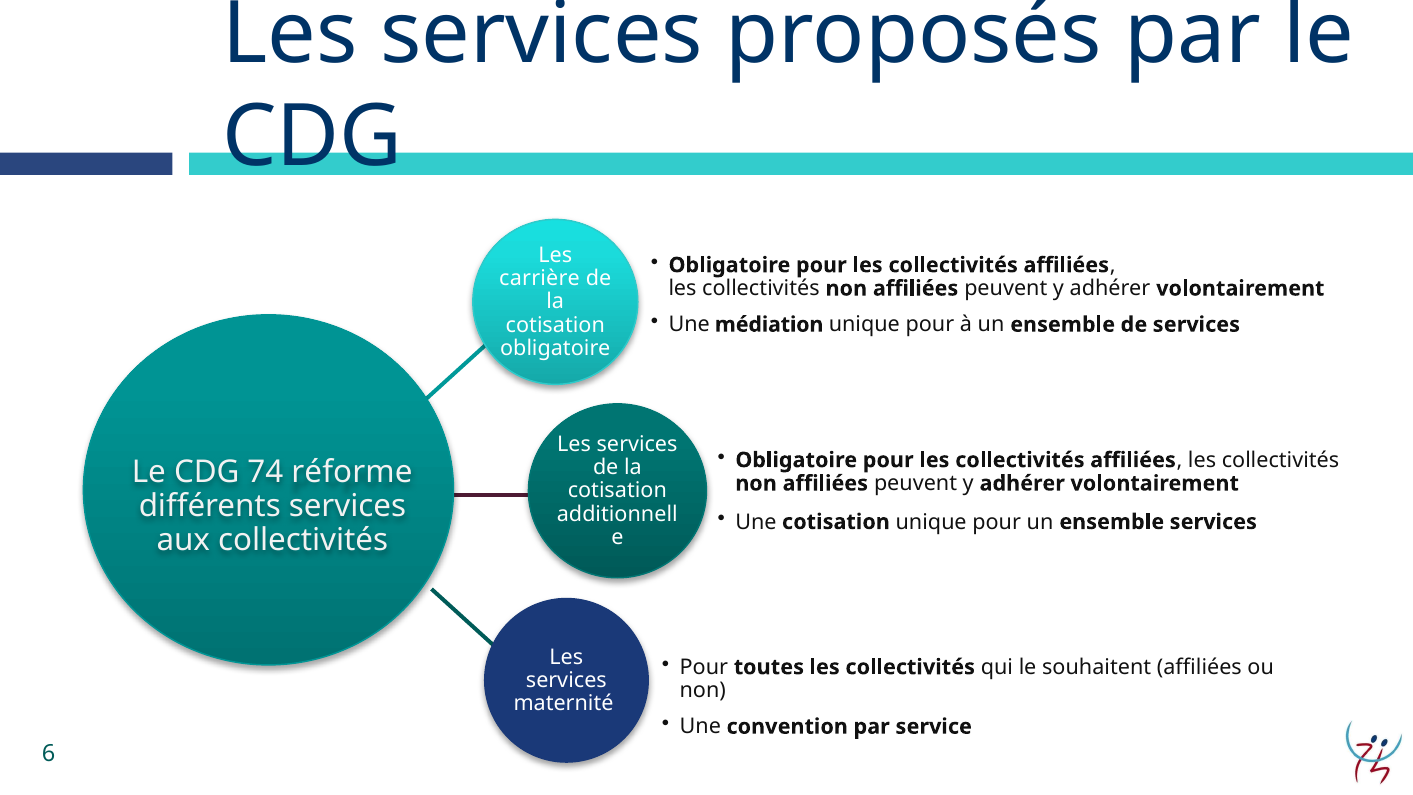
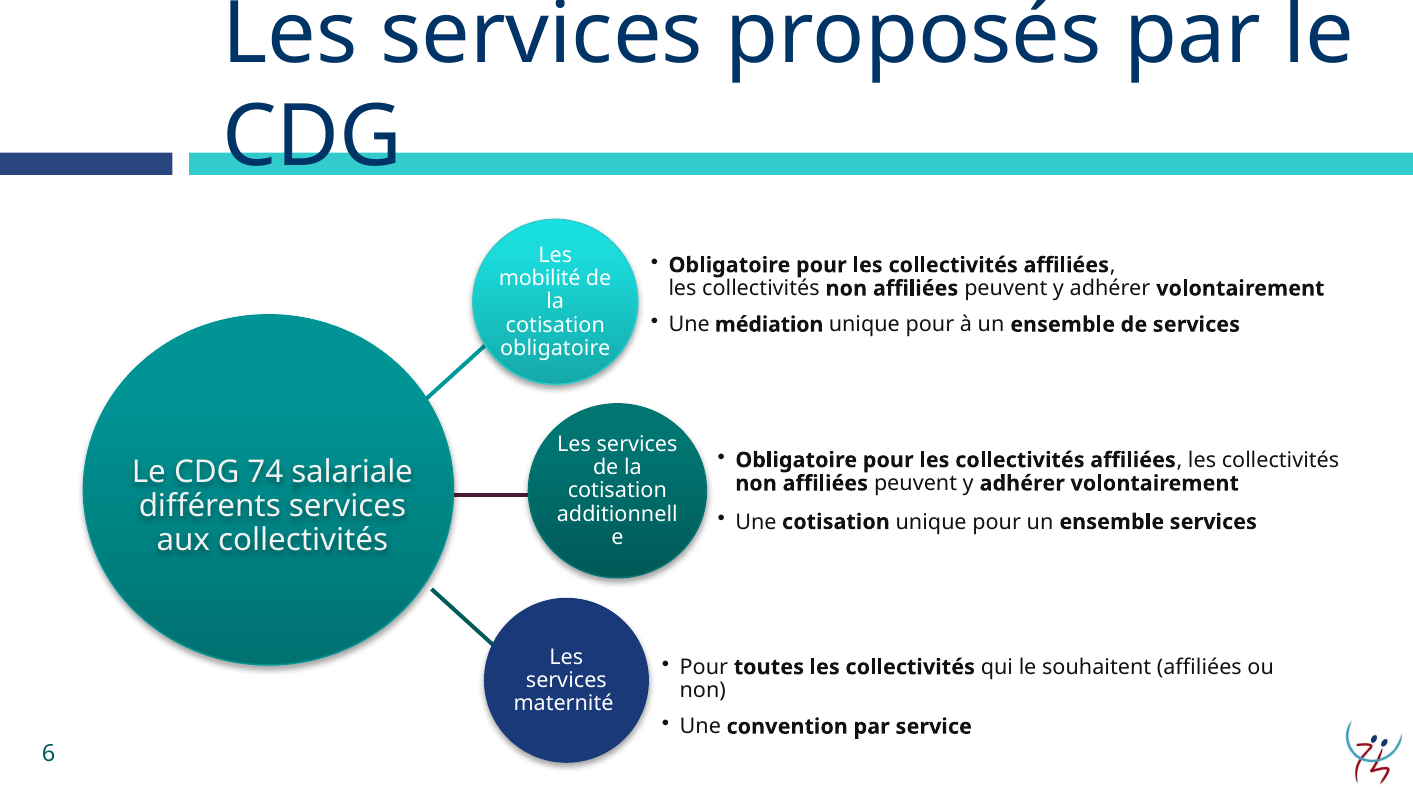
carrière: carrière -> mobilité (540, 278)
réforme: réforme -> salariale (352, 472)
